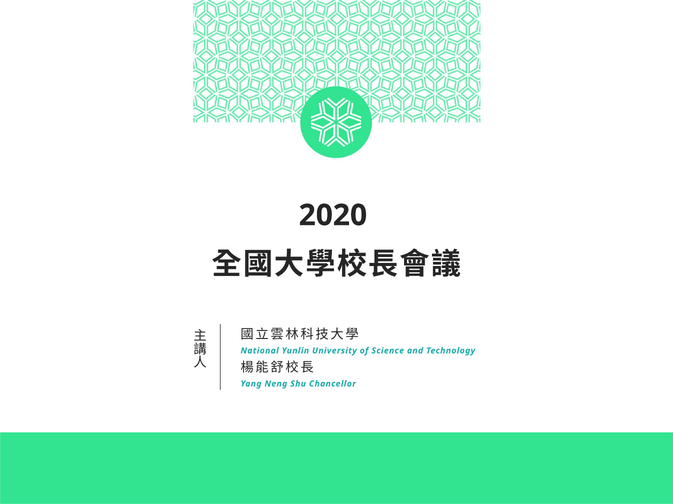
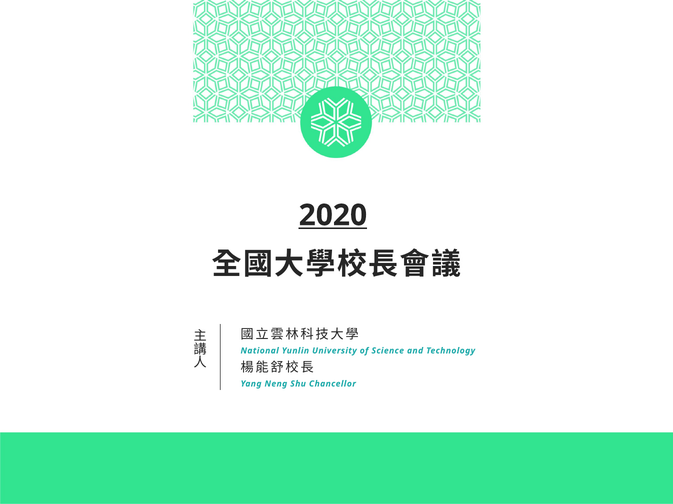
2020 underline: none -> present (333, 216)
